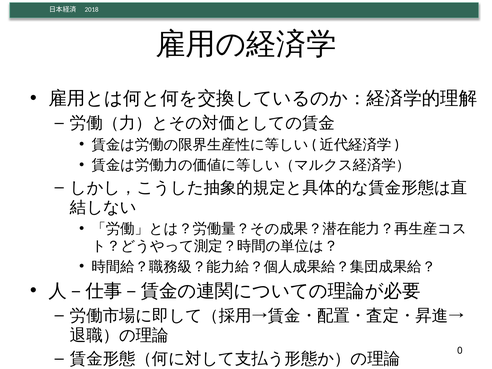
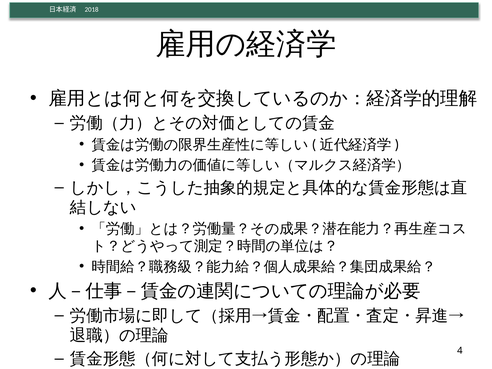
0: 0 -> 4 (460, 351)
